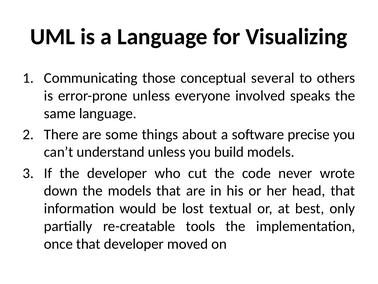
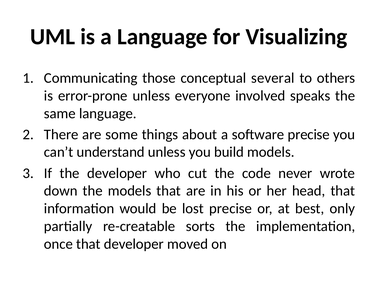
lost textual: textual -> precise (231, 208)
tools: tools -> sorts (200, 226)
